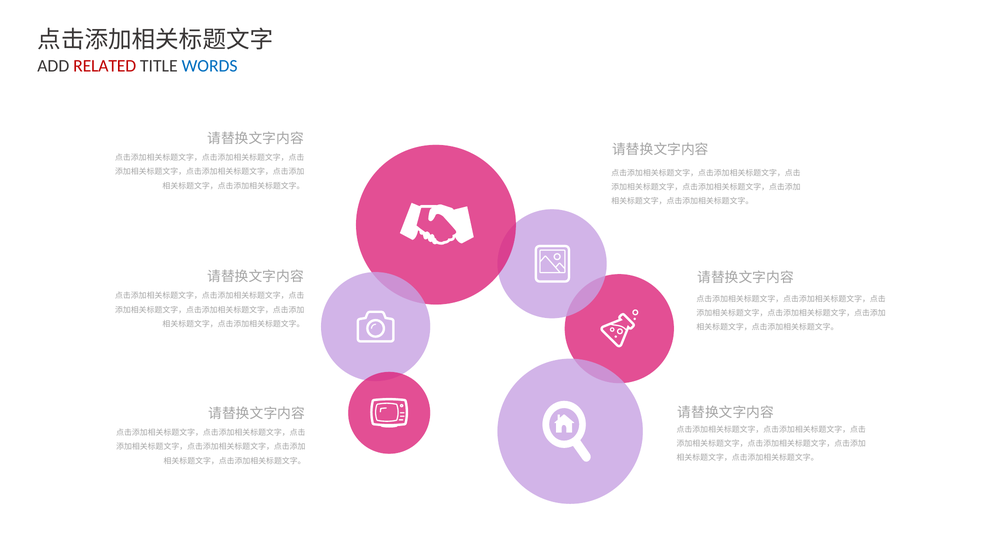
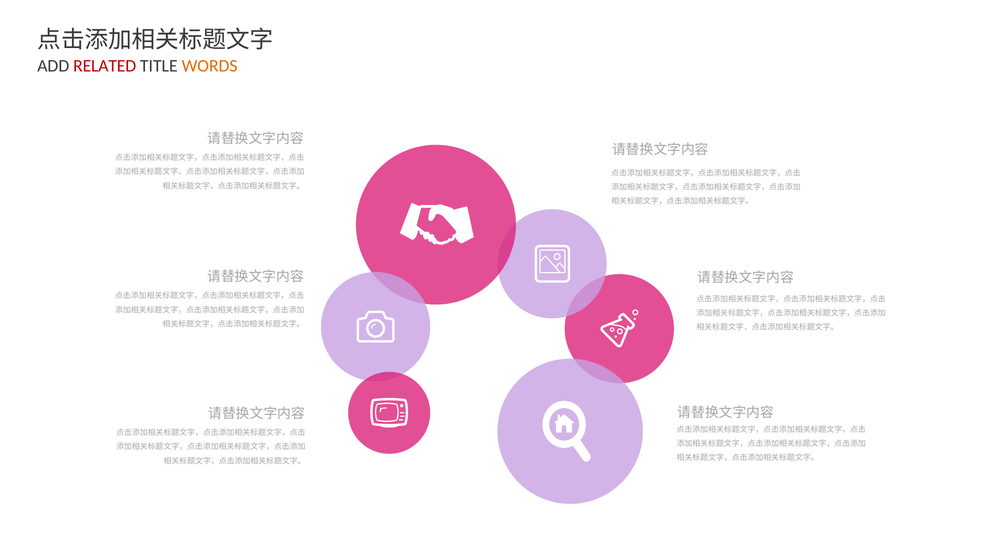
WORDS colour: blue -> orange (210, 66)
